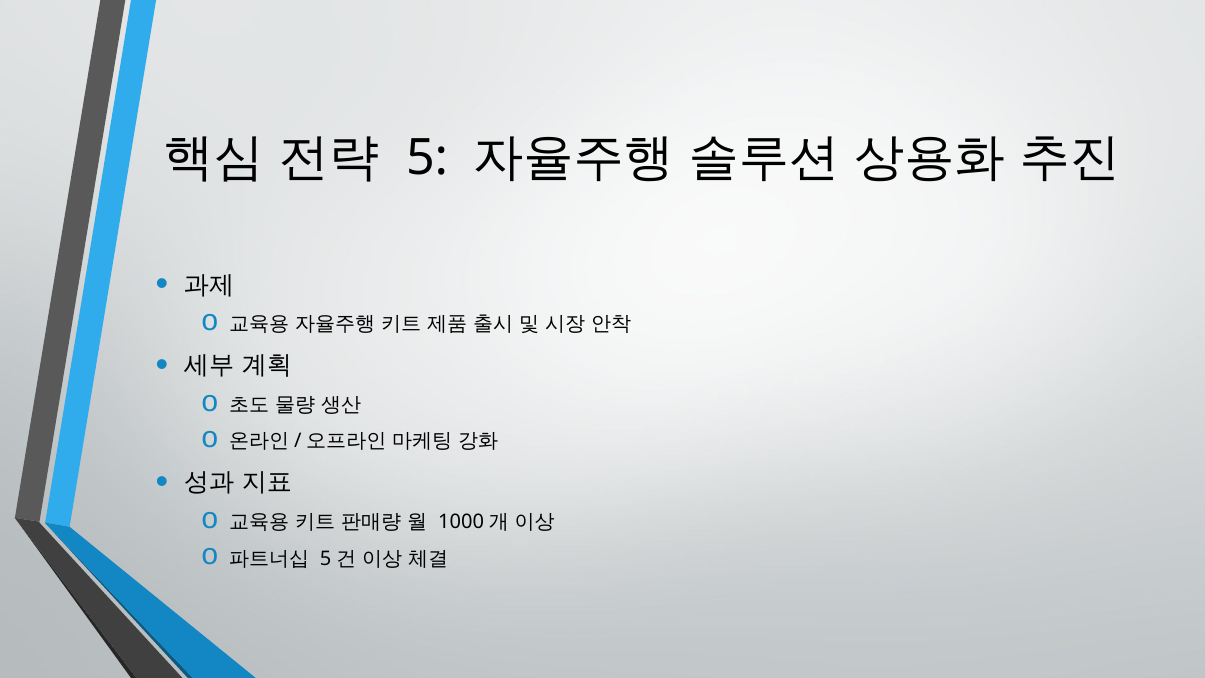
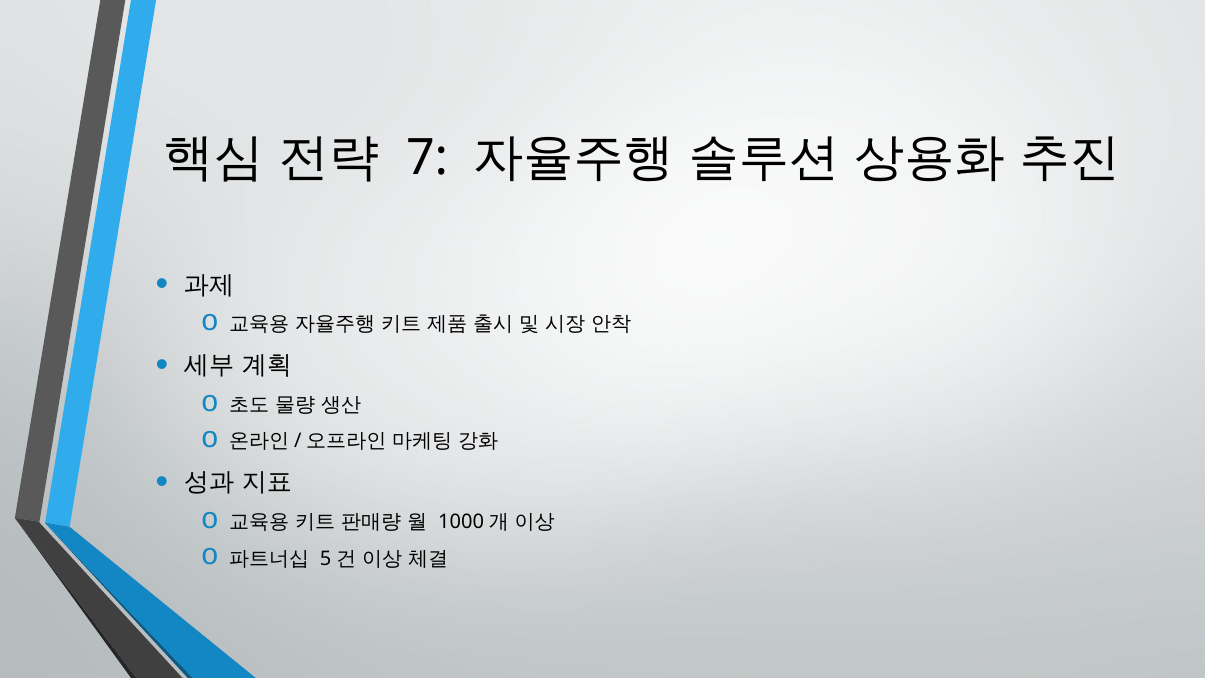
5: 5 -> 7 (427, 158)
